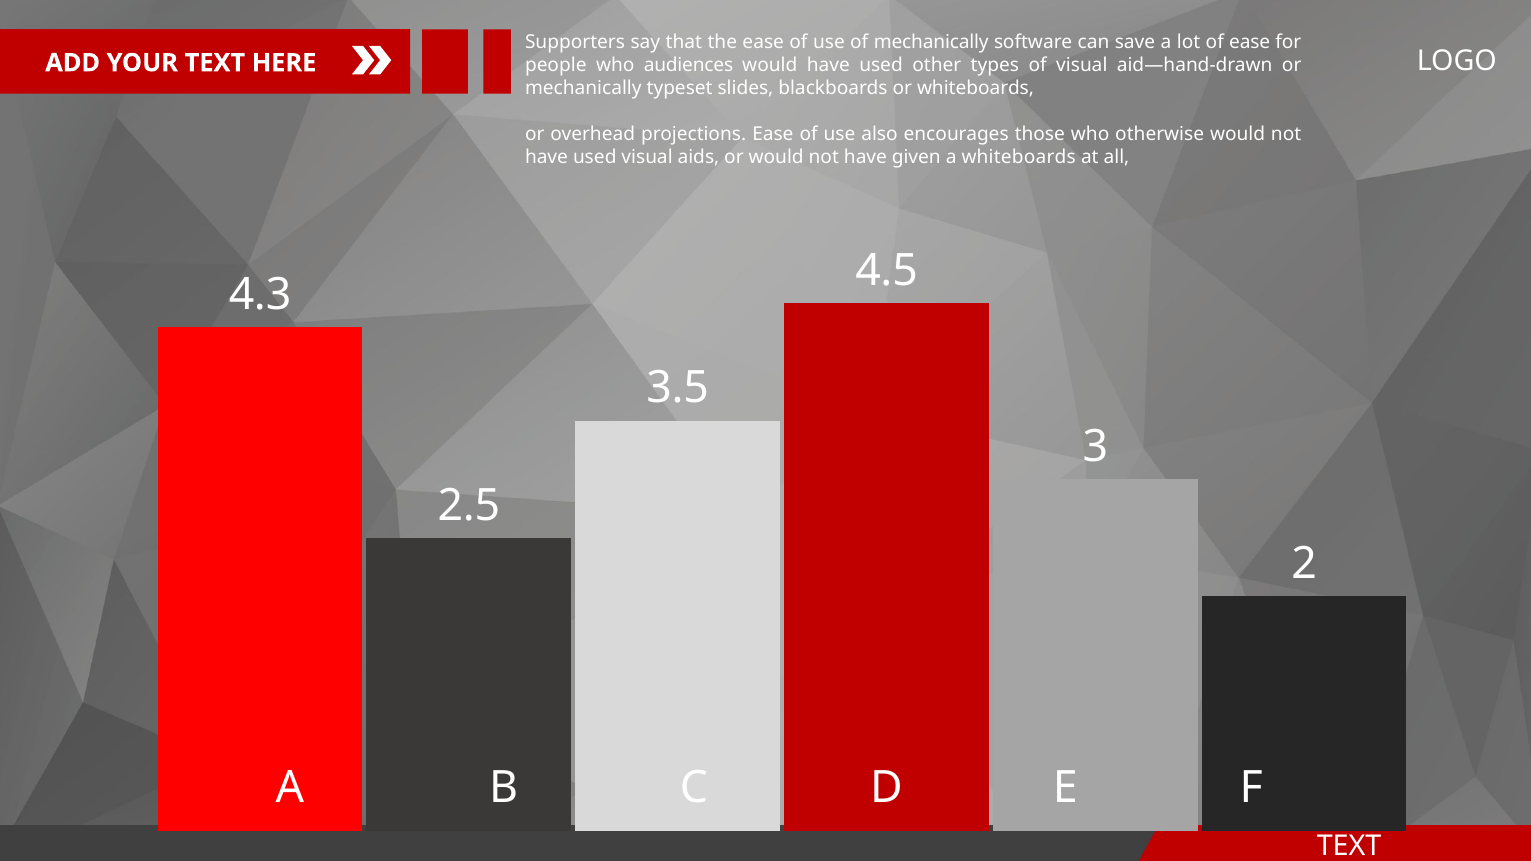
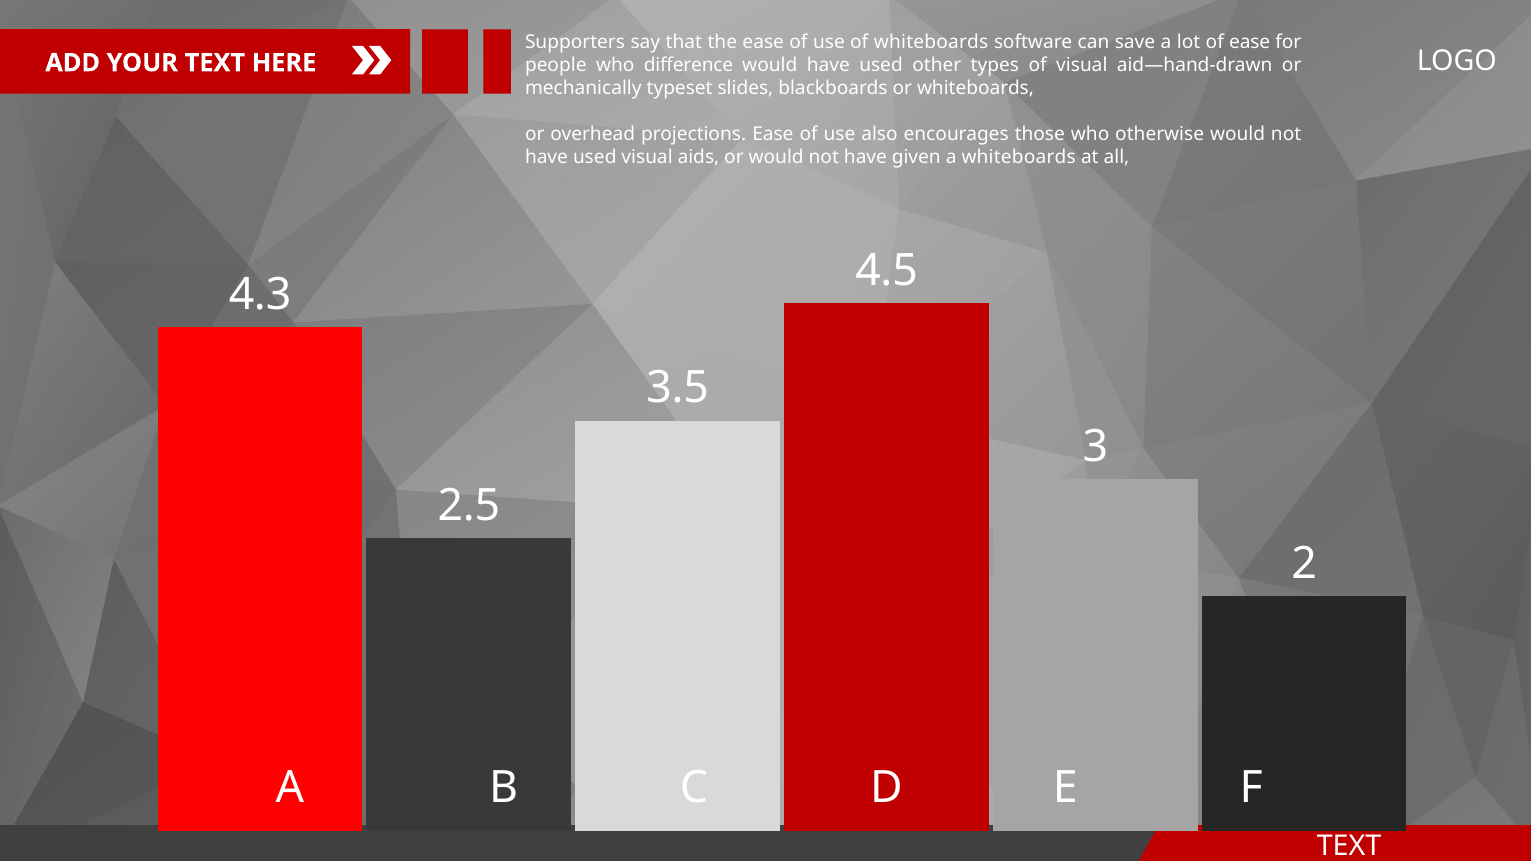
of mechanically: mechanically -> whiteboards (931, 43)
audiences: audiences -> difference (688, 65)
